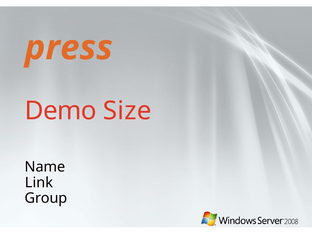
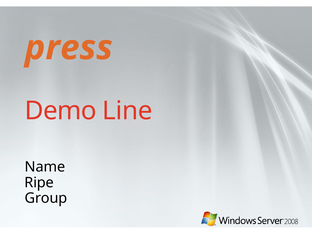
Size: Size -> Line (127, 111)
Link: Link -> Ripe (39, 183)
